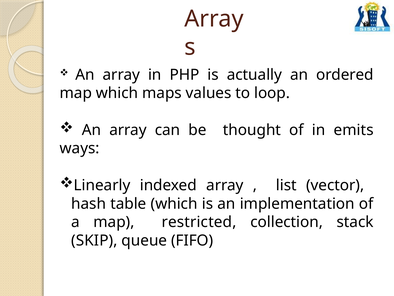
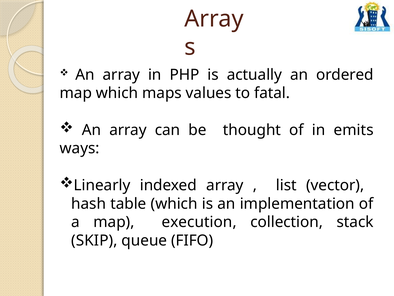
loop: loop -> fatal (272, 93)
restricted: restricted -> execution (199, 222)
